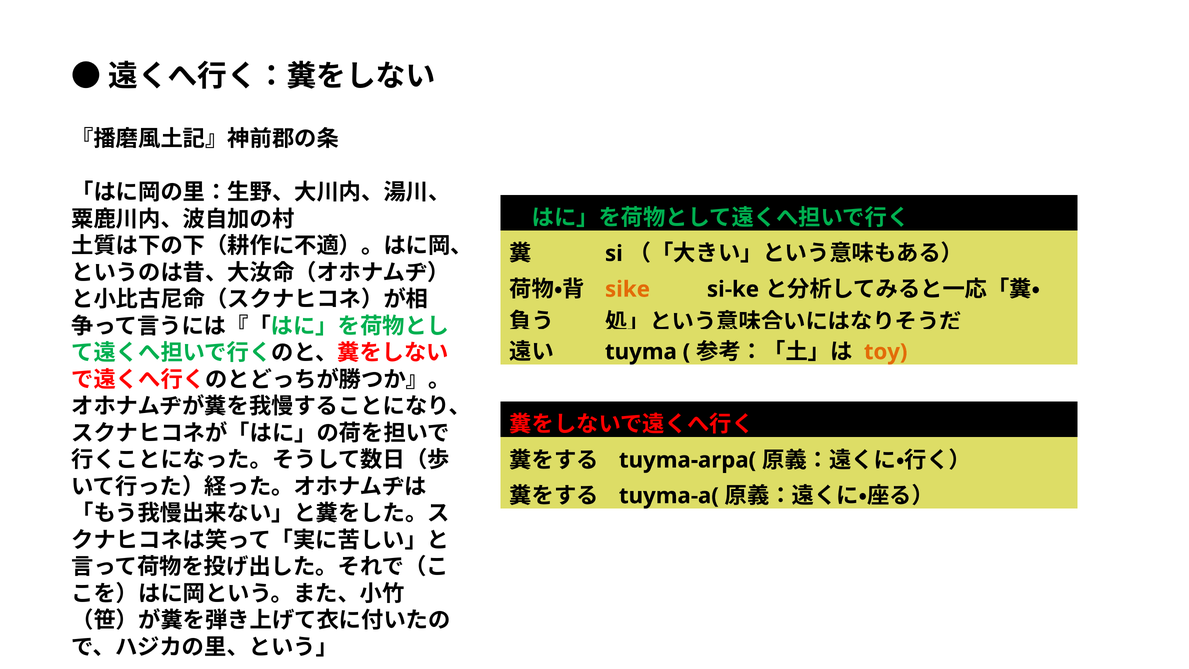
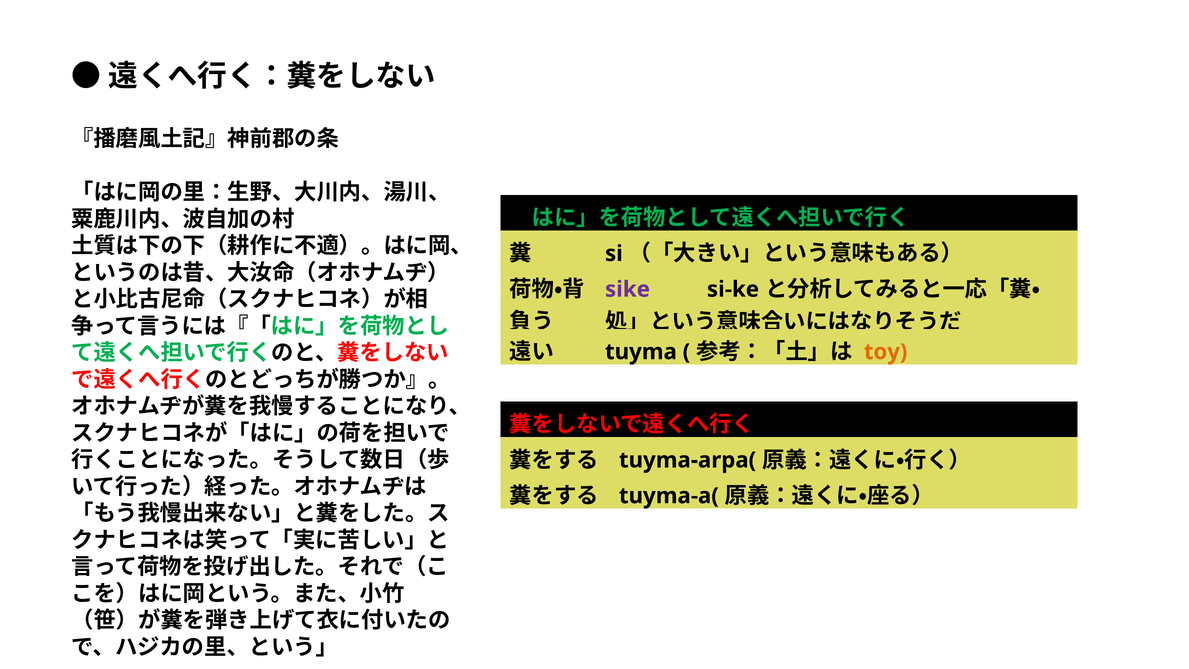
sike colour: orange -> purple (628, 289)
